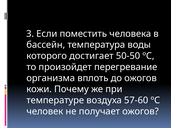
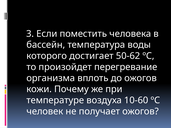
50-50: 50-50 -> 50-62 (128, 56)
57-60: 57-60 -> 10-60 (136, 100)
